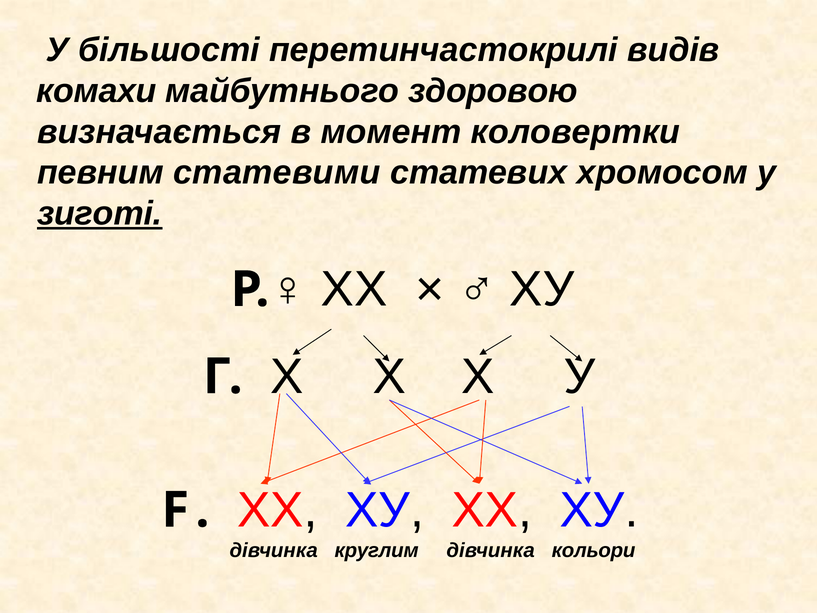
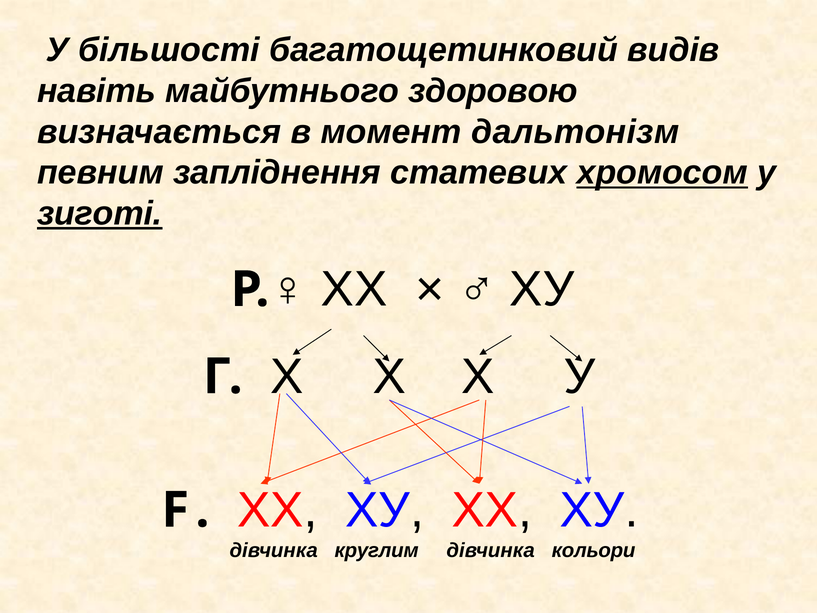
перетинчастокрилі: перетинчастокрилі -> багатощетинковий (444, 50)
комахи: комахи -> навіть (96, 91)
коловертки: коловертки -> дальтонізм (575, 132)
статевими: статевими -> запліднення (277, 173)
хромосом underline: none -> present (662, 173)
